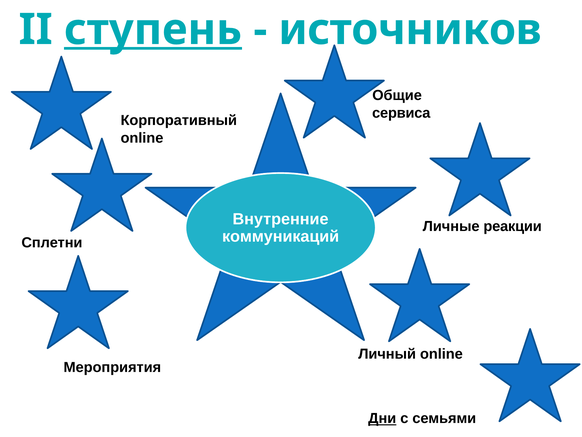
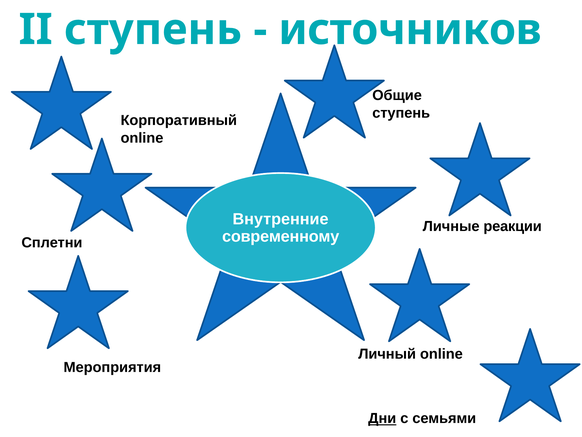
ступень underline: present -> none (153, 30)
сервиса: сервиса -> ступень (401, 113)
коммуникаций: коммуникаций -> современному (281, 236)
